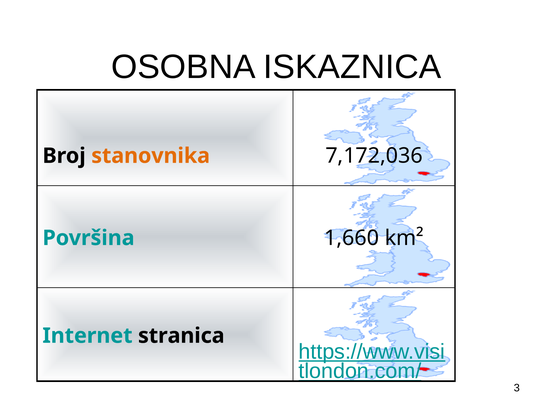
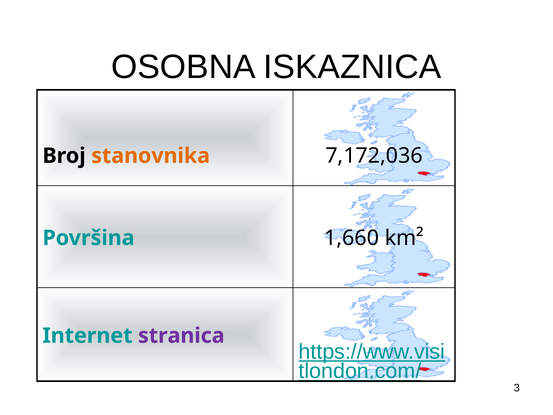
stranica colour: black -> purple (181, 336)
